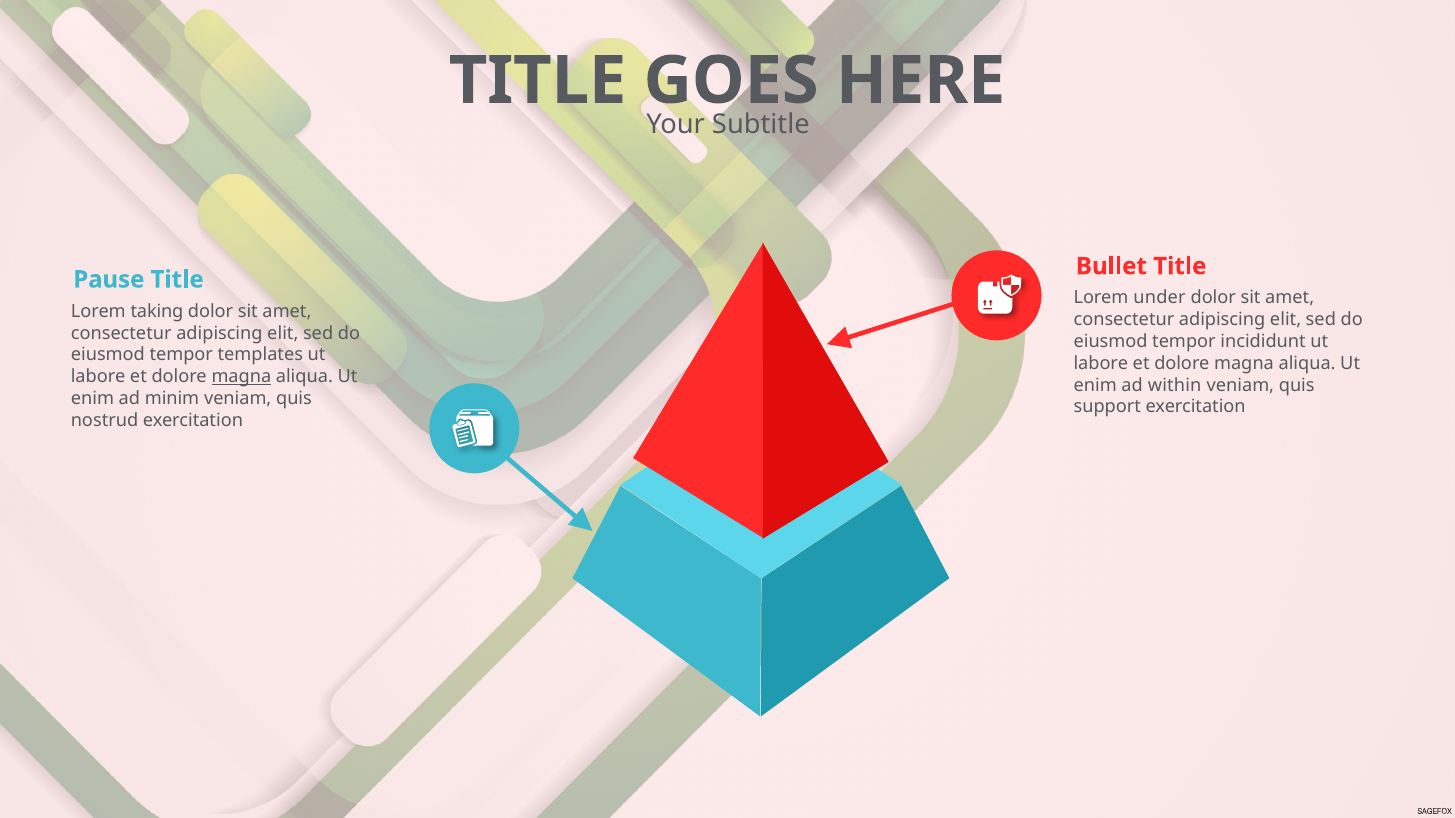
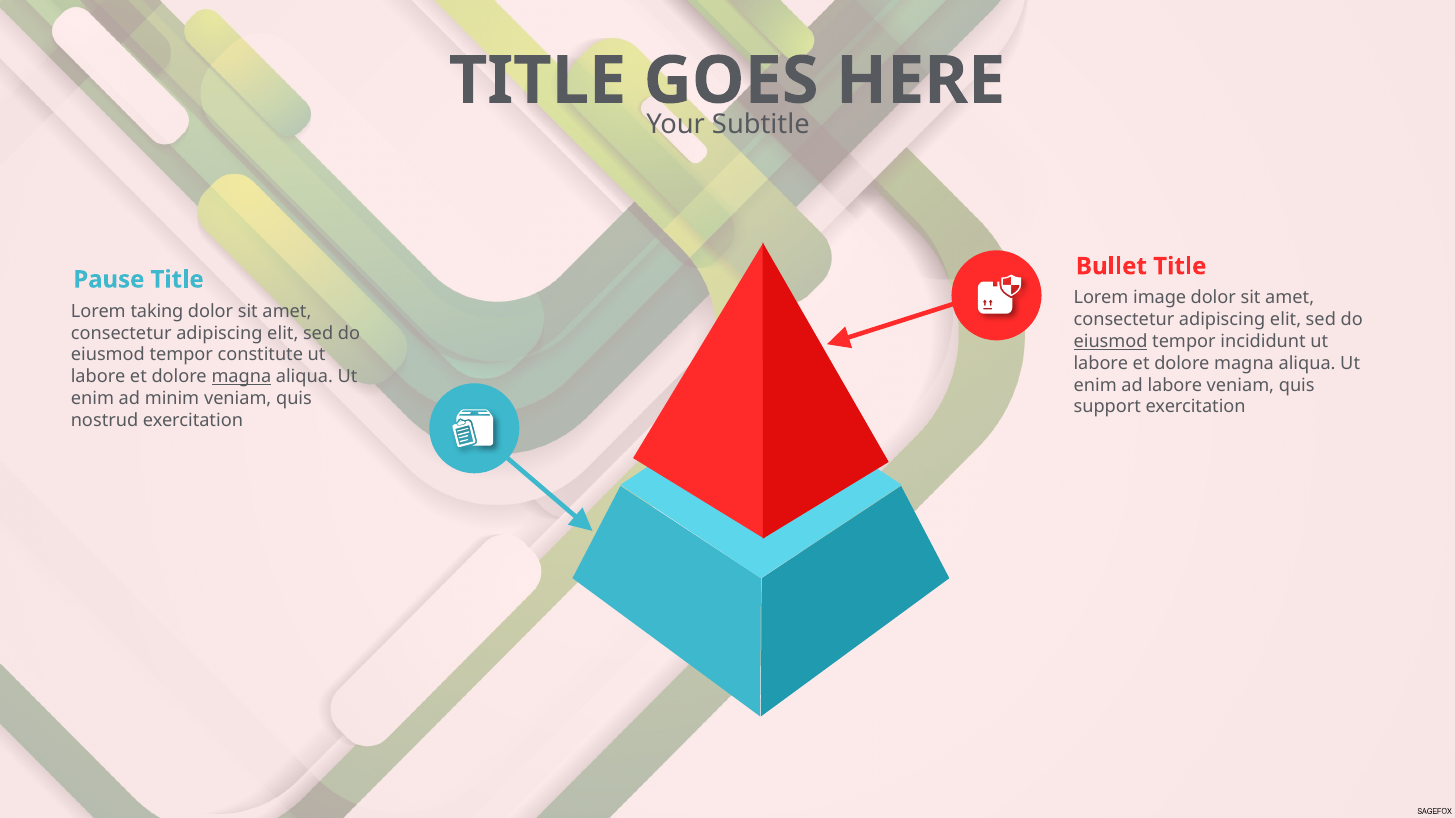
under: under -> image (1160, 298)
eiusmod underline: none -> present (1111, 342)
templates: templates -> constitute (260, 355)
ad within: within -> labore (1175, 385)
